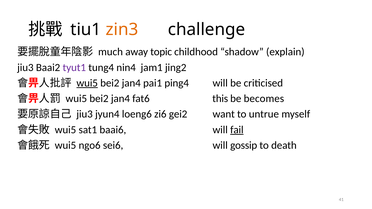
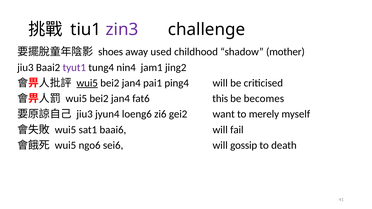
zin3 colour: orange -> purple (122, 30)
much: much -> shoes (111, 52)
topic: topic -> used (161, 52)
explain: explain -> mother (285, 52)
untrue: untrue -> merely (264, 114)
fail underline: present -> none (237, 130)
